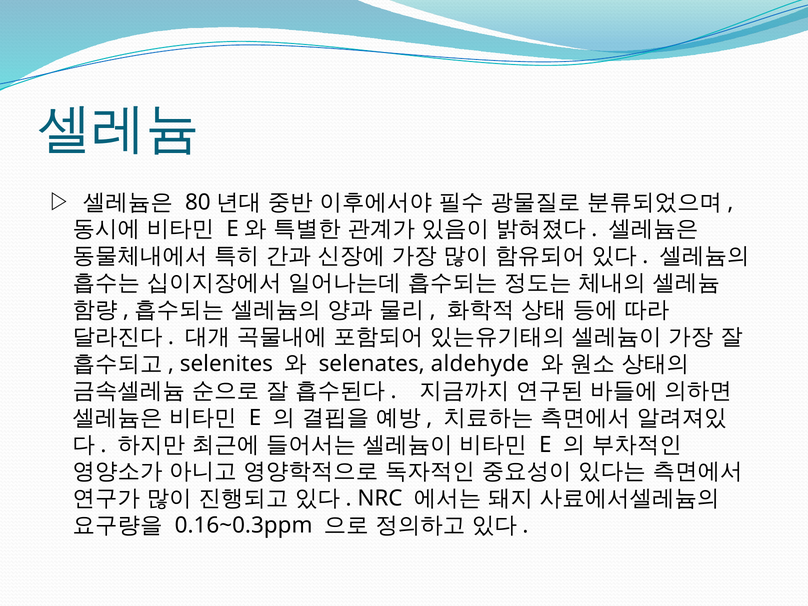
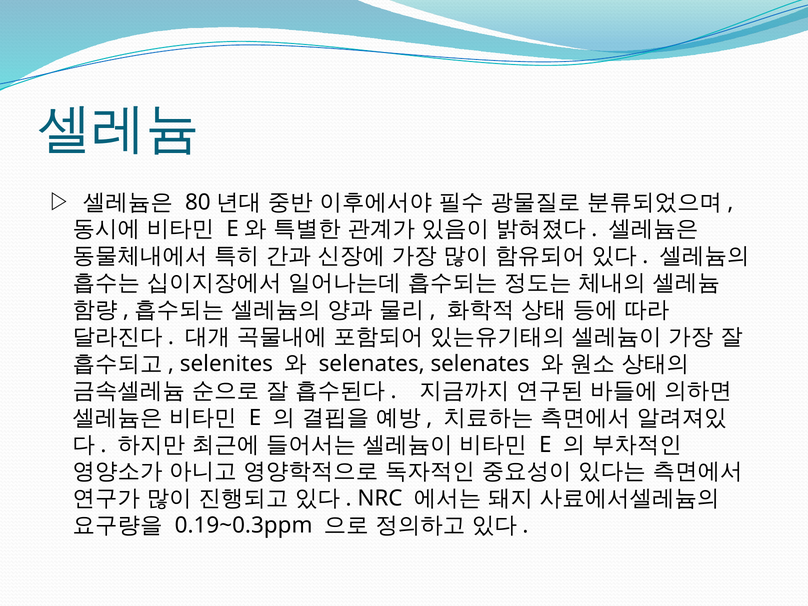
selenates aldehyde: aldehyde -> selenates (480, 364)
0.16~0.3ppm: 0.16~0.3ppm -> 0.19~0.3ppm (244, 525)
